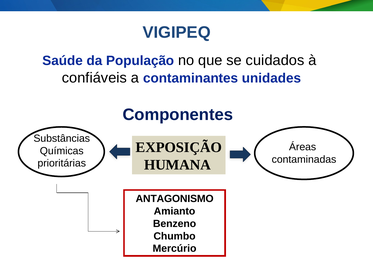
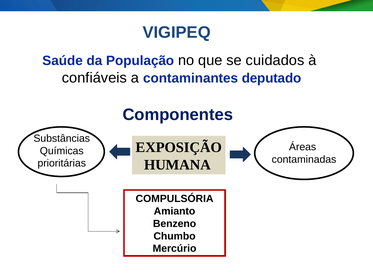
unidades: unidades -> deputado (272, 78)
ANTAGONISMO: ANTAGONISMO -> COMPULSÓRIA (175, 199)
